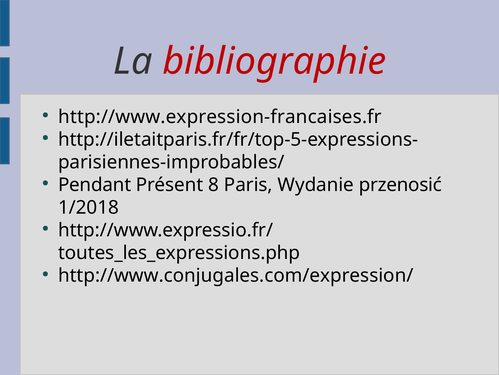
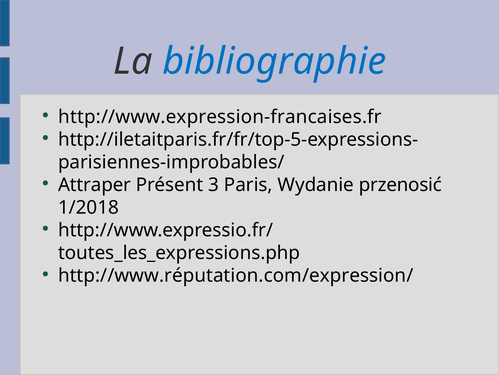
bibliographie colour: red -> blue (274, 61)
Pendant: Pendant -> Attraper (95, 185)
8: 8 -> 3 (214, 185)
http://www.conjugales.com/expression/: http://www.conjugales.com/expression/ -> http://www.réputation.com/expression/ (236, 275)
